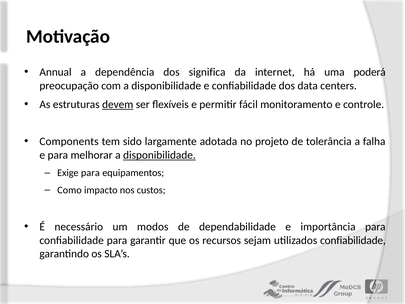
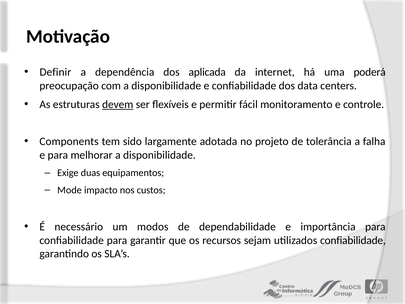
Annual: Annual -> Definir (55, 72)
significa: significa -> aplicada (207, 72)
disponibilidade underline: present -> none (159, 155)
Exige para: para -> duas (90, 173)
Como: Como -> Mode (69, 190)
